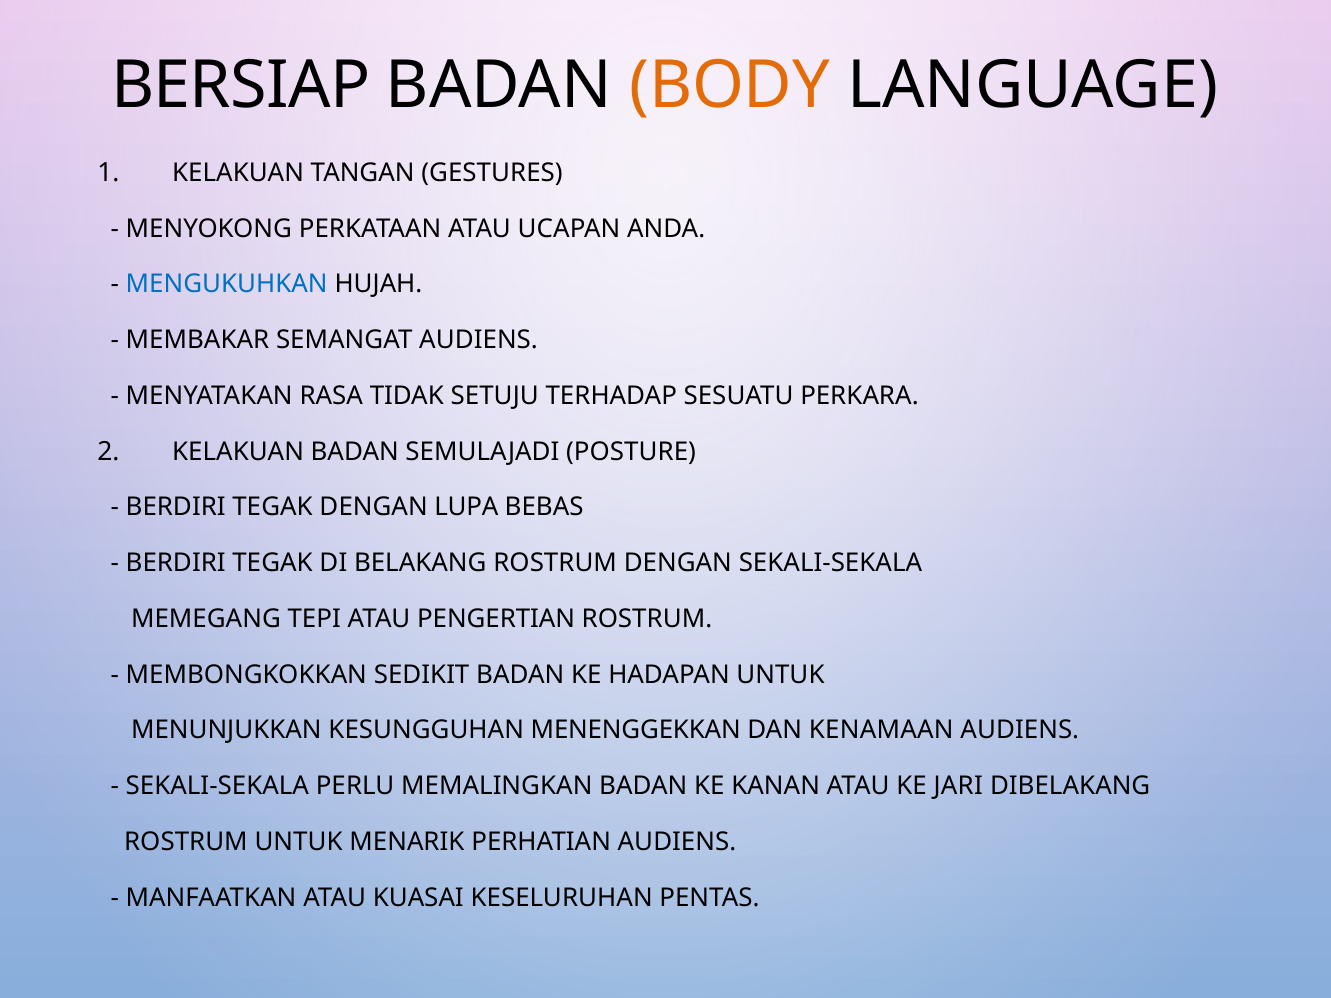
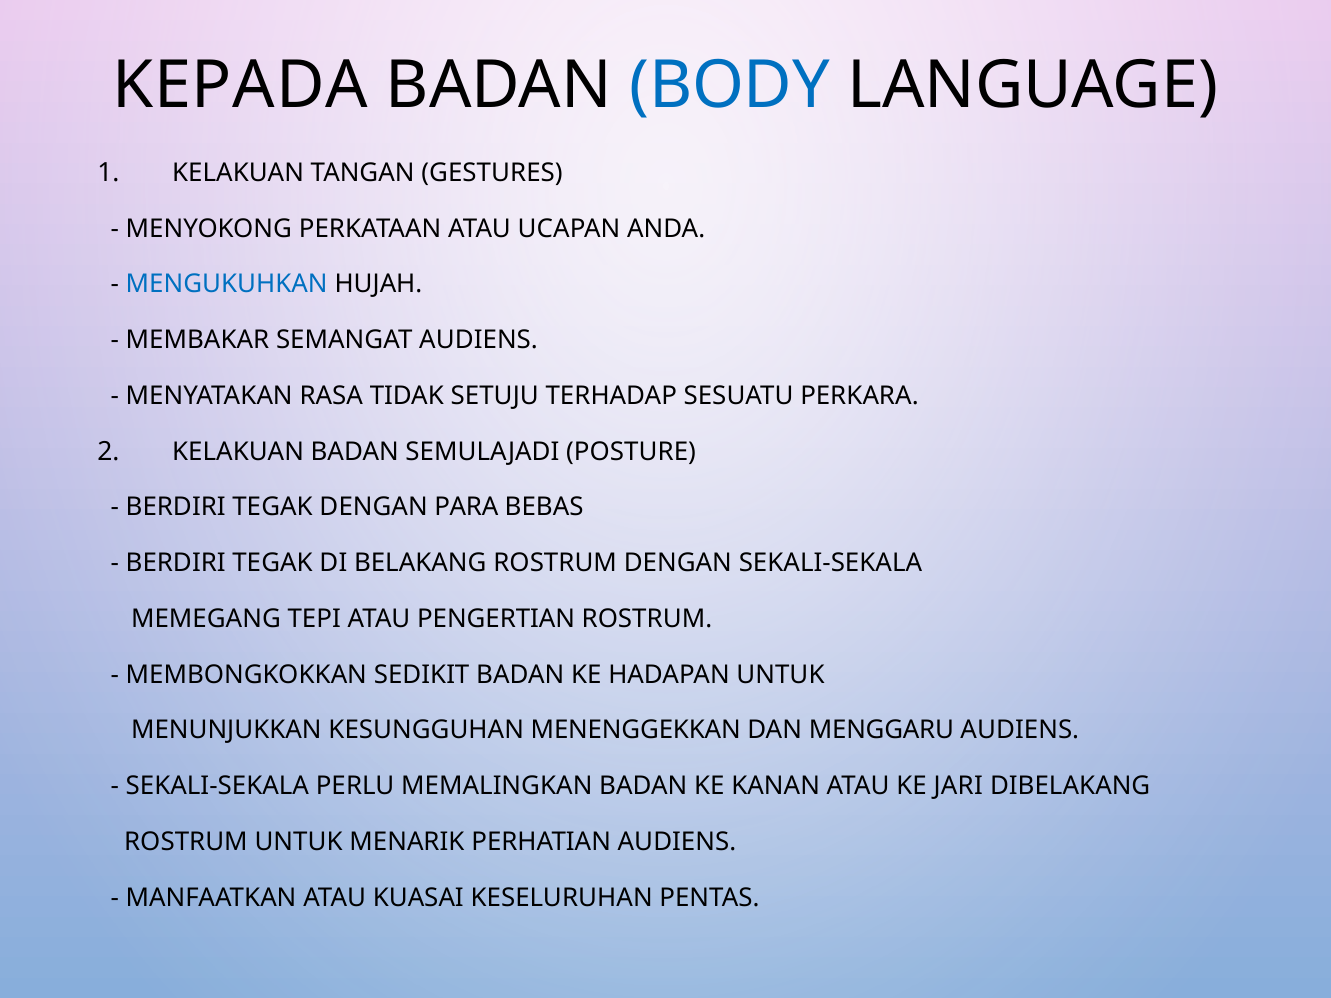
BERSIAP: BERSIAP -> KEPADA (240, 86)
BODY colour: orange -> blue (730, 86)
LUPA: LUPA -> PARA (466, 507)
KENAMAAN: KENAMAAN -> MENGGARU (881, 730)
